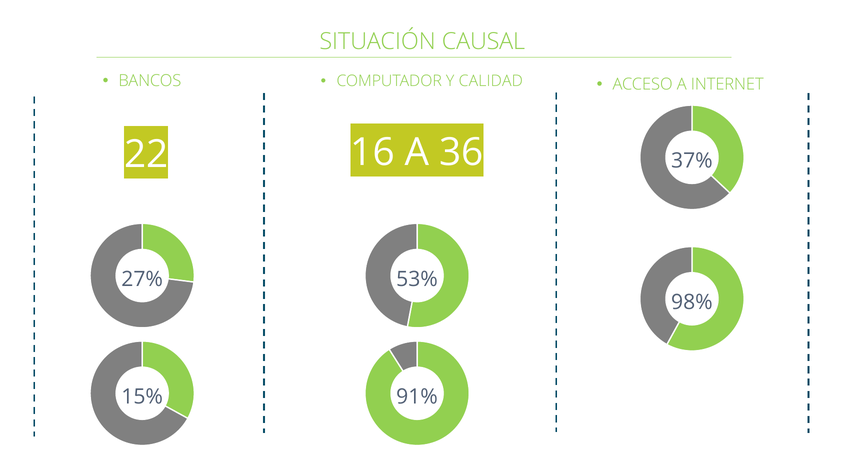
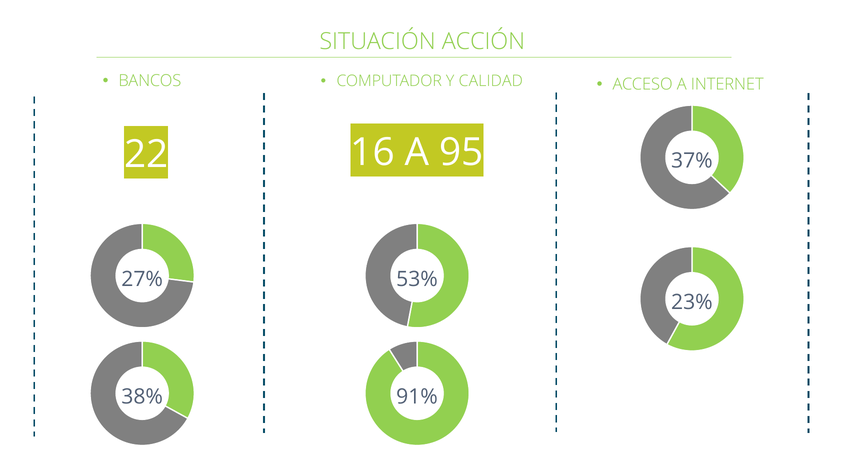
CAUSAL: CAUSAL -> ACCIÓN (483, 41)
36: 36 -> 95 (461, 152)
98%: 98% -> 23% (692, 302)
15%: 15% -> 38% (142, 396)
